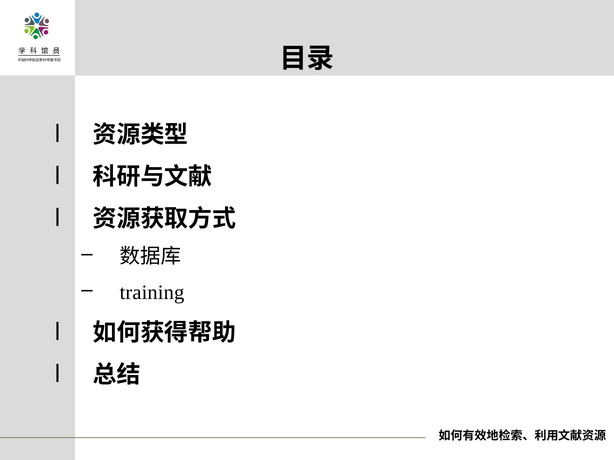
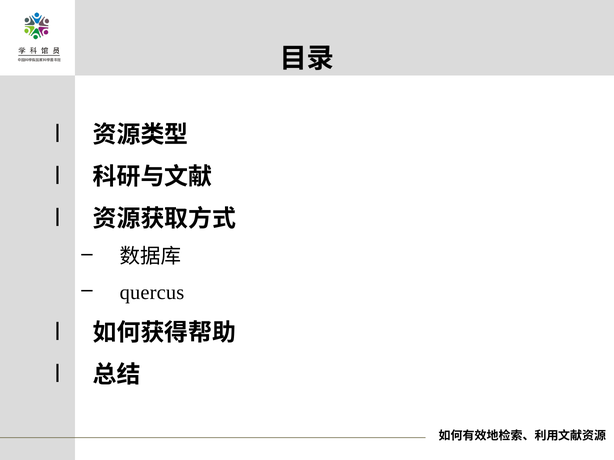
training: training -> quercus (152, 293)
